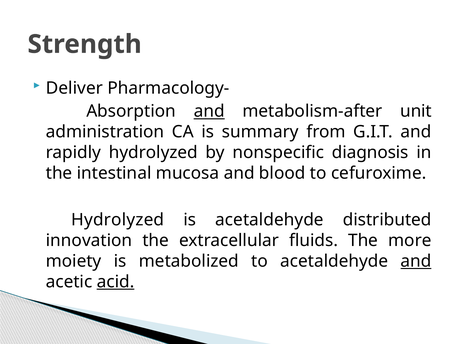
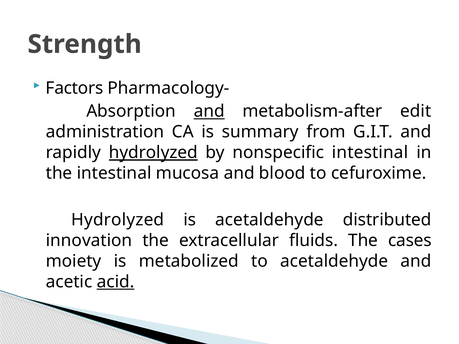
Deliver: Deliver -> Factors (75, 88)
unit: unit -> edit (416, 111)
hydrolyzed underline: none -> present (153, 153)
nonspecific diagnosis: diagnosis -> intestinal (370, 153)
more: more -> cases (410, 241)
and underline: present -> none (416, 261)
